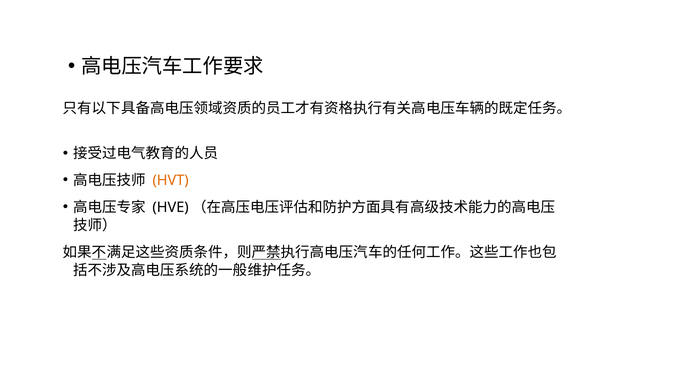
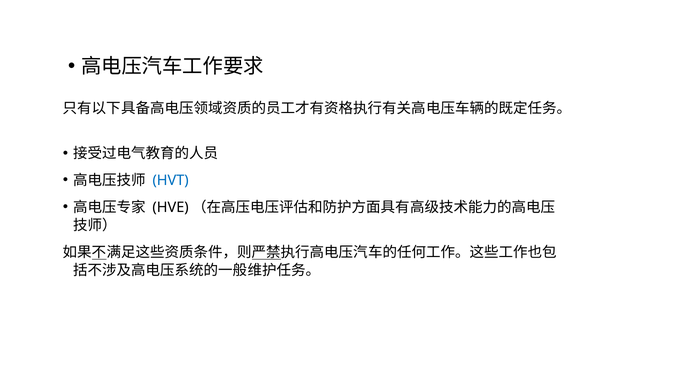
HVT colour: orange -> blue (171, 180)
